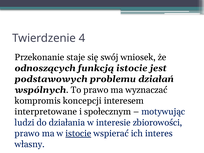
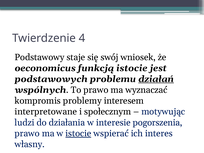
Przekonanie: Przekonanie -> Podstawowy (40, 57)
odnoszących: odnoszących -> oeconomicus (45, 68)
działań underline: none -> present (156, 79)
koncepcji: koncepcji -> problemy (82, 101)
zbiorowości: zbiorowości -> pogorszenia (158, 123)
